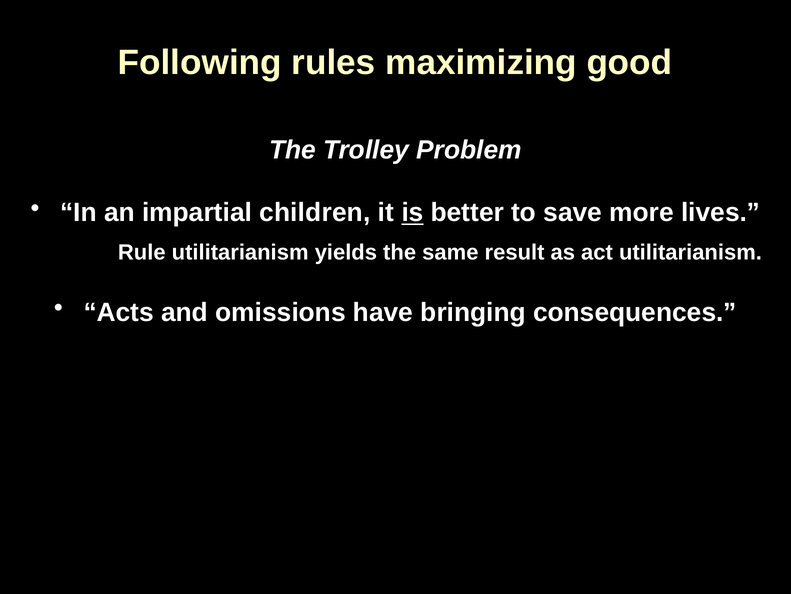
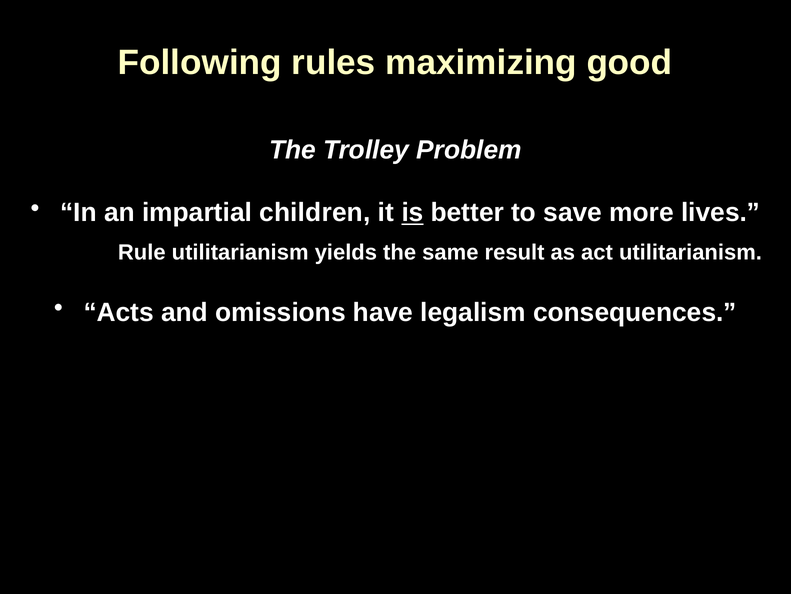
bringing: bringing -> legalism (473, 312)
